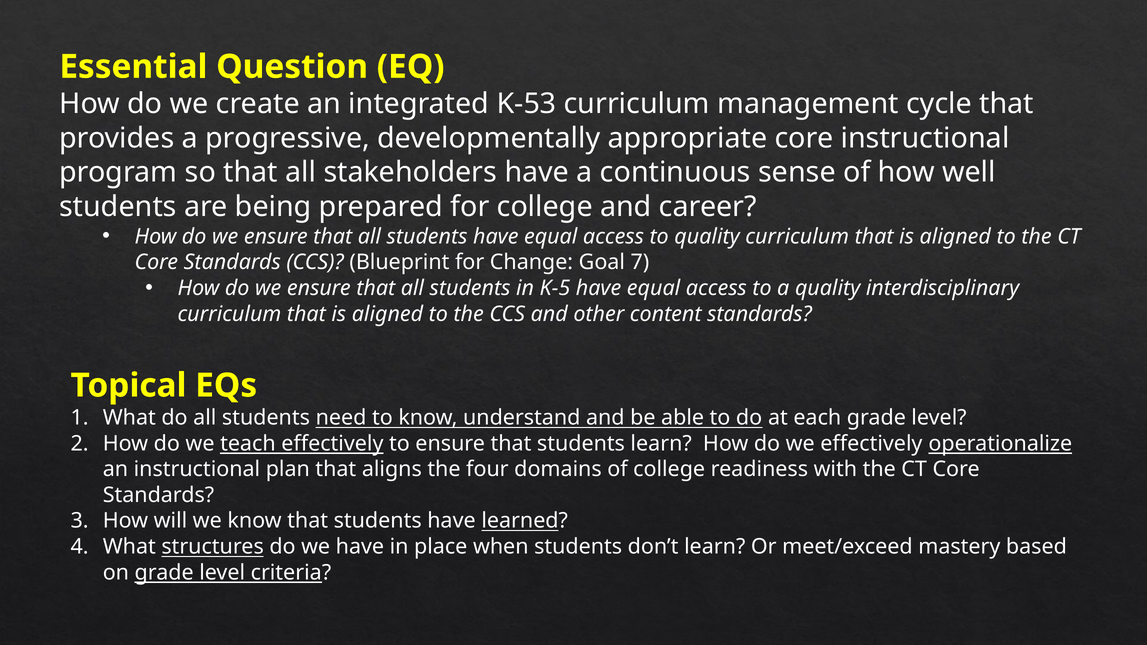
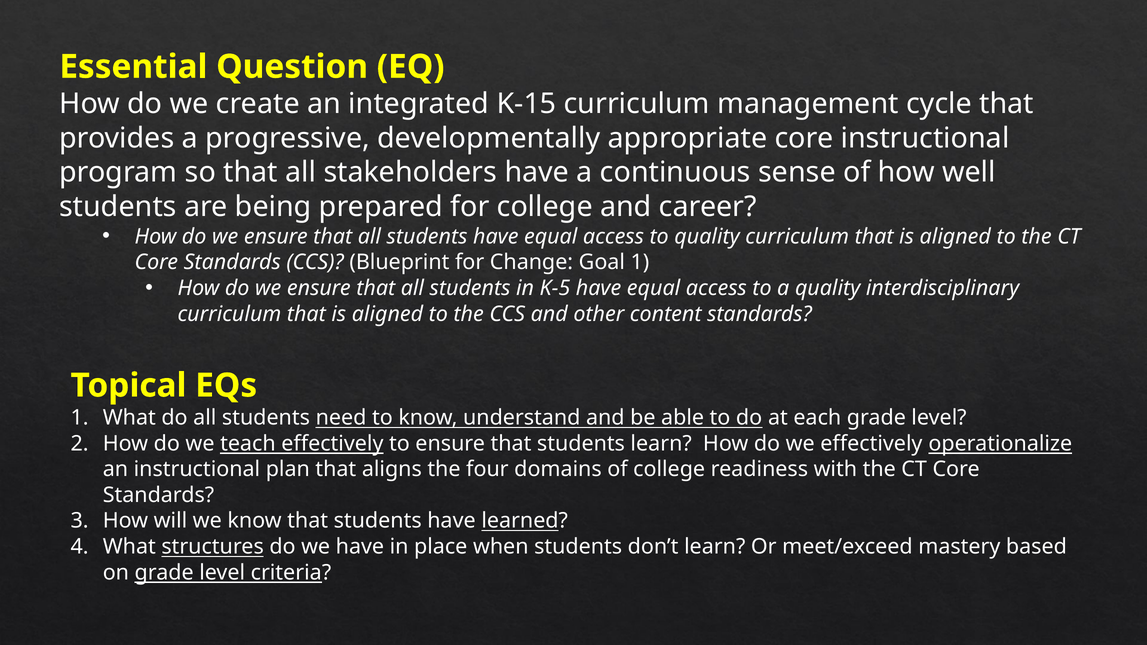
K-53: K-53 -> K-15 (526, 104)
Goal 7: 7 -> 1 (640, 262)
